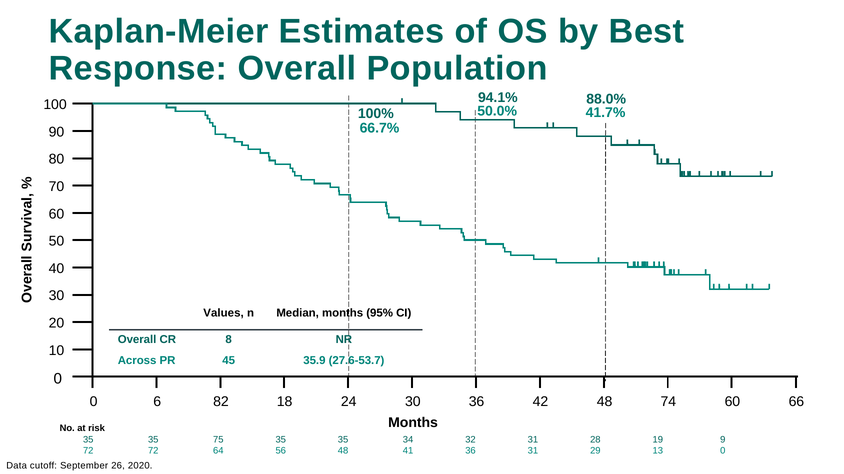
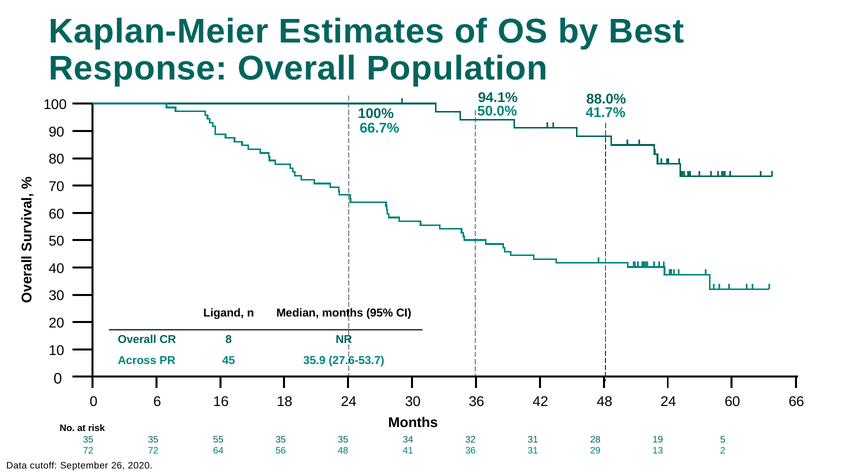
Values: Values -> Ligand (224, 313)
82: 82 -> 16 (221, 402)
48 74: 74 -> 24 (668, 402)
75: 75 -> 55 (218, 440)
9: 9 -> 5 (723, 440)
13 0: 0 -> 2 (723, 451)
